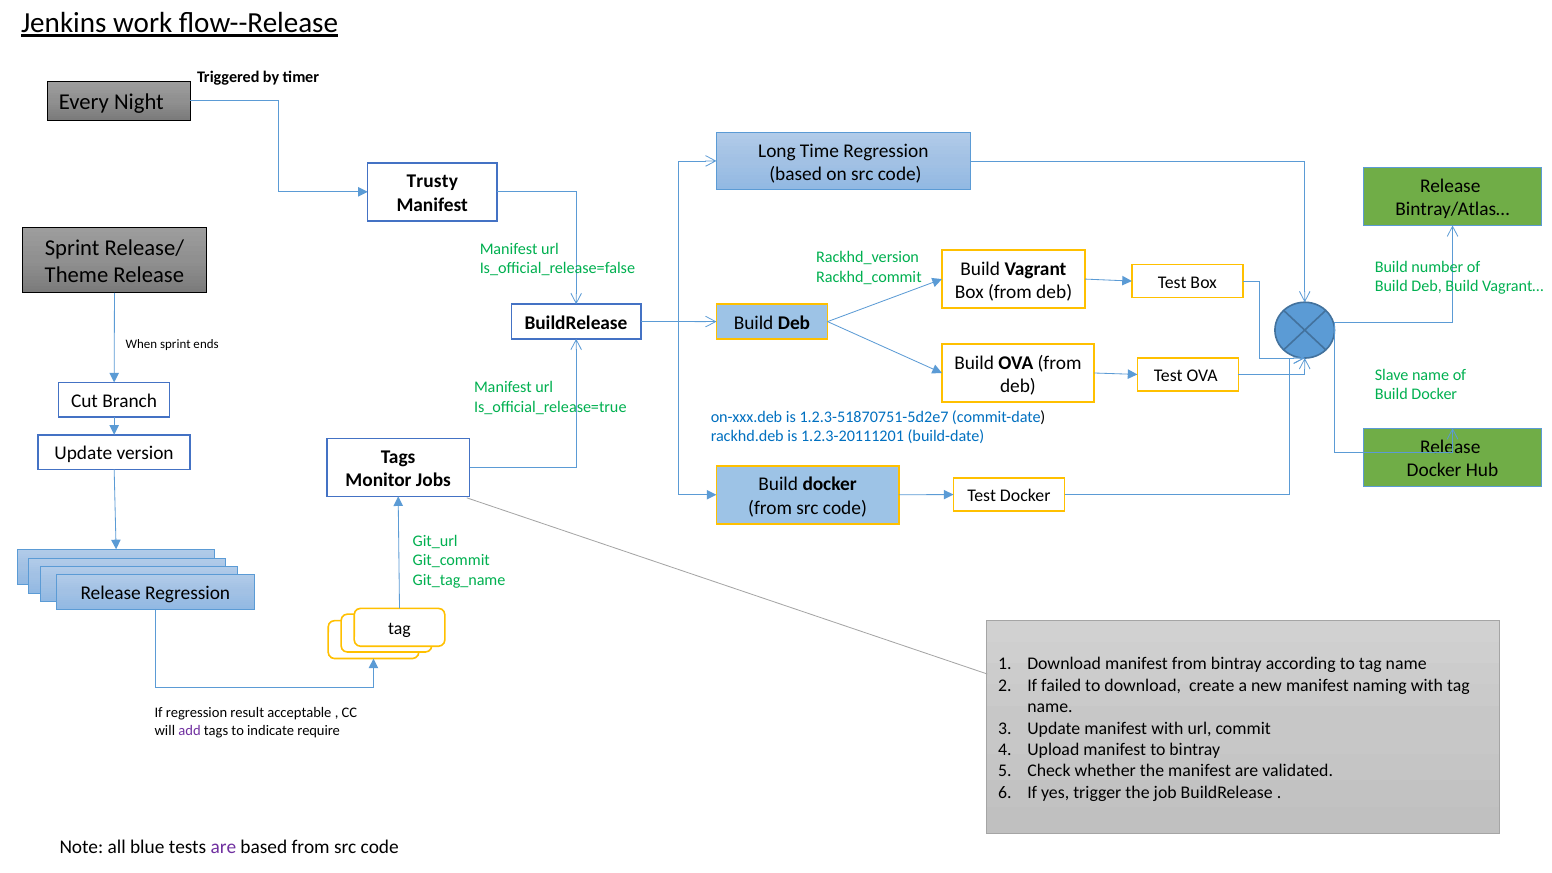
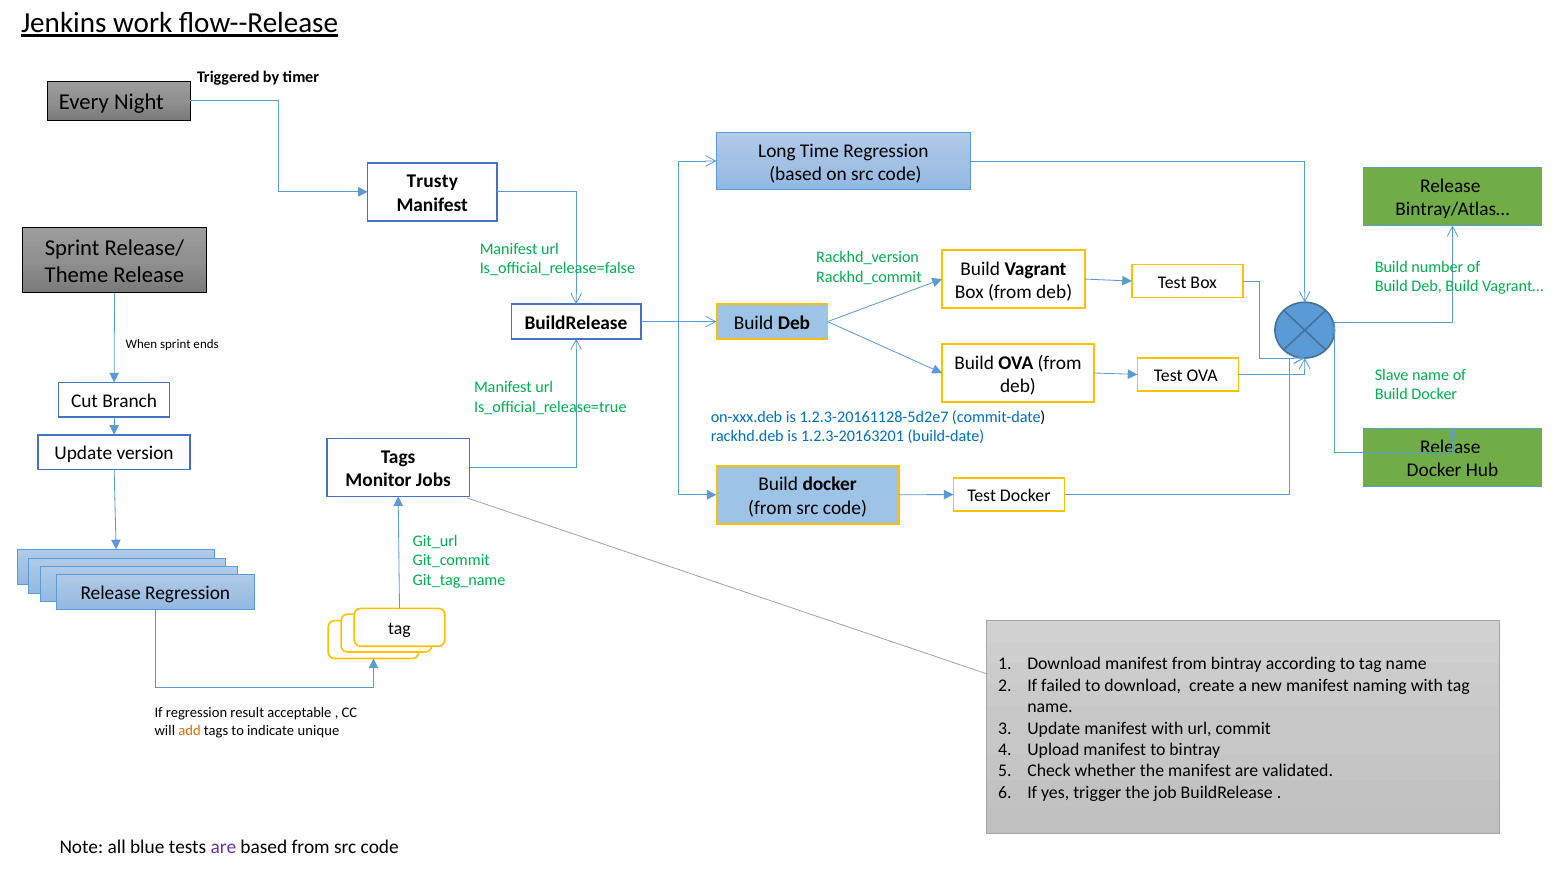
1.2.3-51870751-5d2e7: 1.2.3-51870751-5d2e7 -> 1.2.3-20161128-5d2e7 (874, 417)
1.2.3-20111201: 1.2.3-20111201 -> 1.2.3-20163201 (852, 436)
add colour: purple -> orange (190, 730)
require: require -> unique (319, 730)
